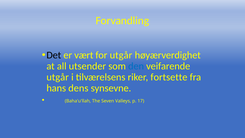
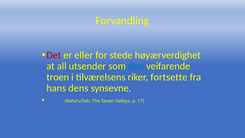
Det colour: black -> red (54, 55)
vært: vært -> eller (84, 55)
for utgår: utgår -> stede (121, 55)
utgår: utgår -> troen (58, 77)
